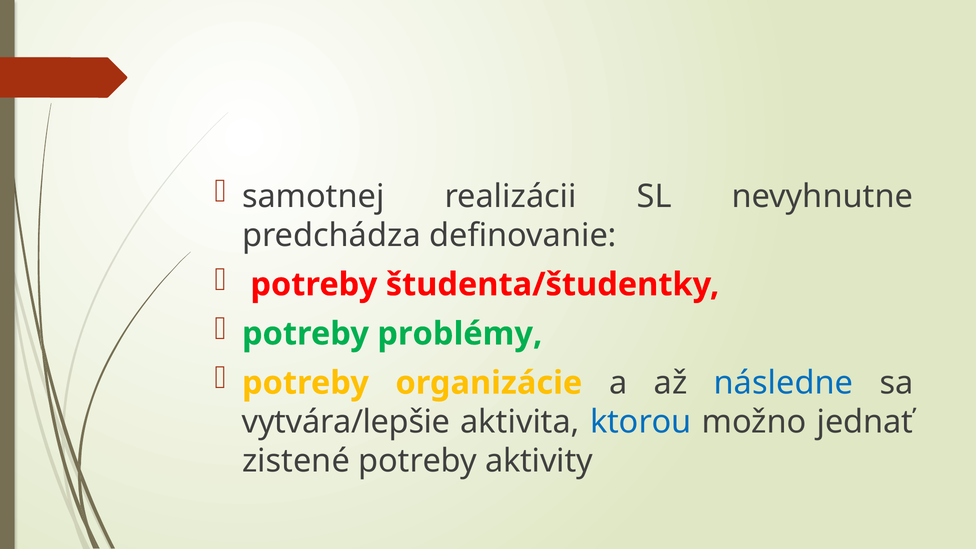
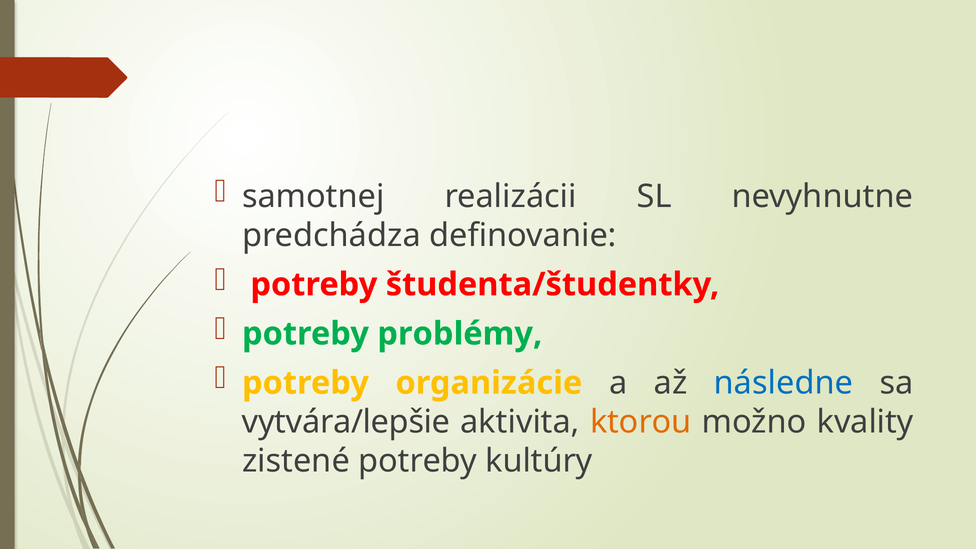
ktorou colour: blue -> orange (641, 422)
jednať: jednať -> kvality (865, 422)
aktivity: aktivity -> kultúry (539, 461)
